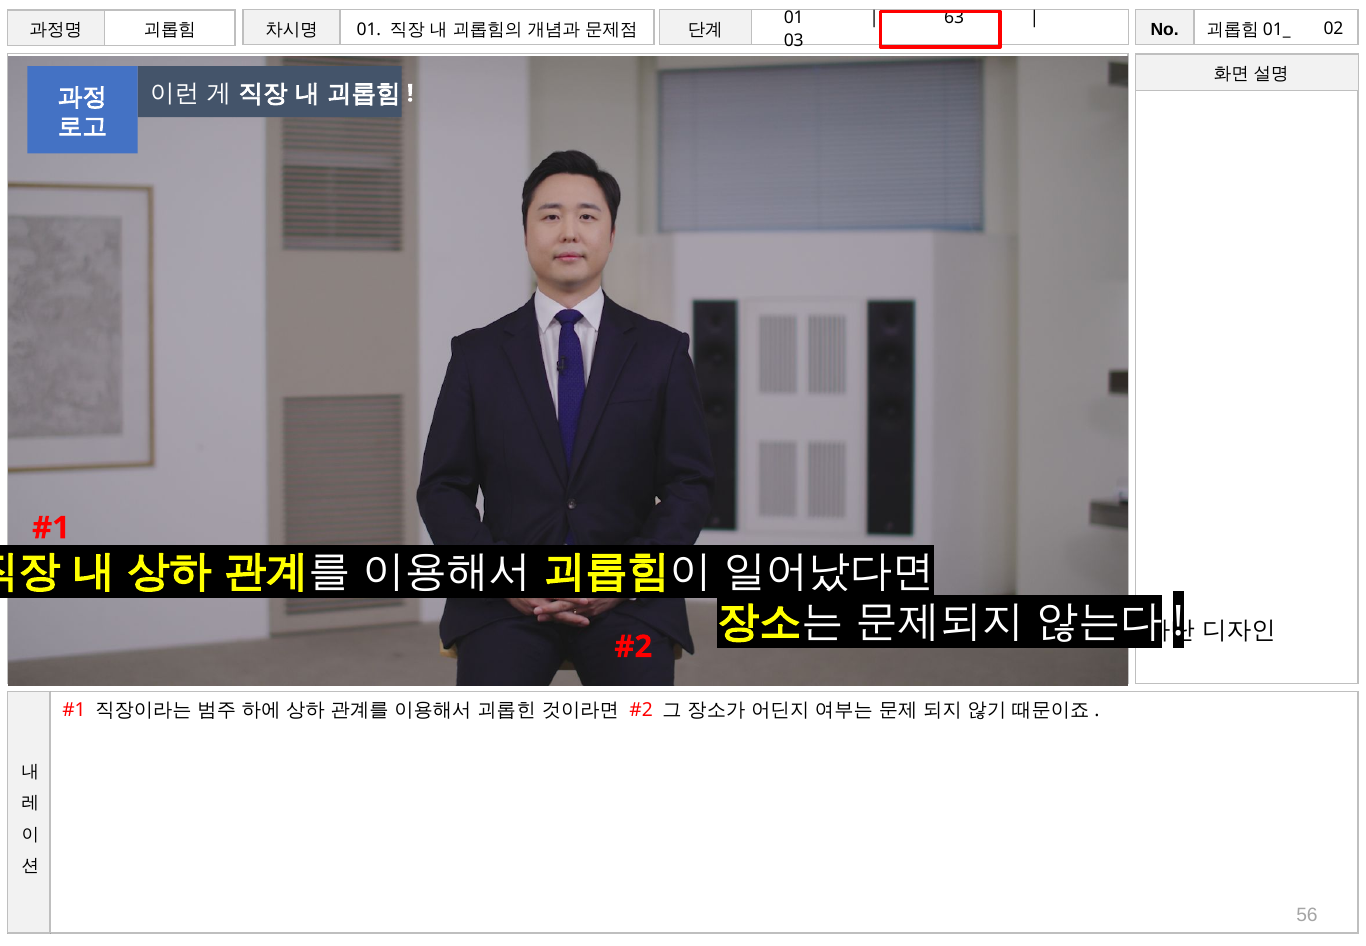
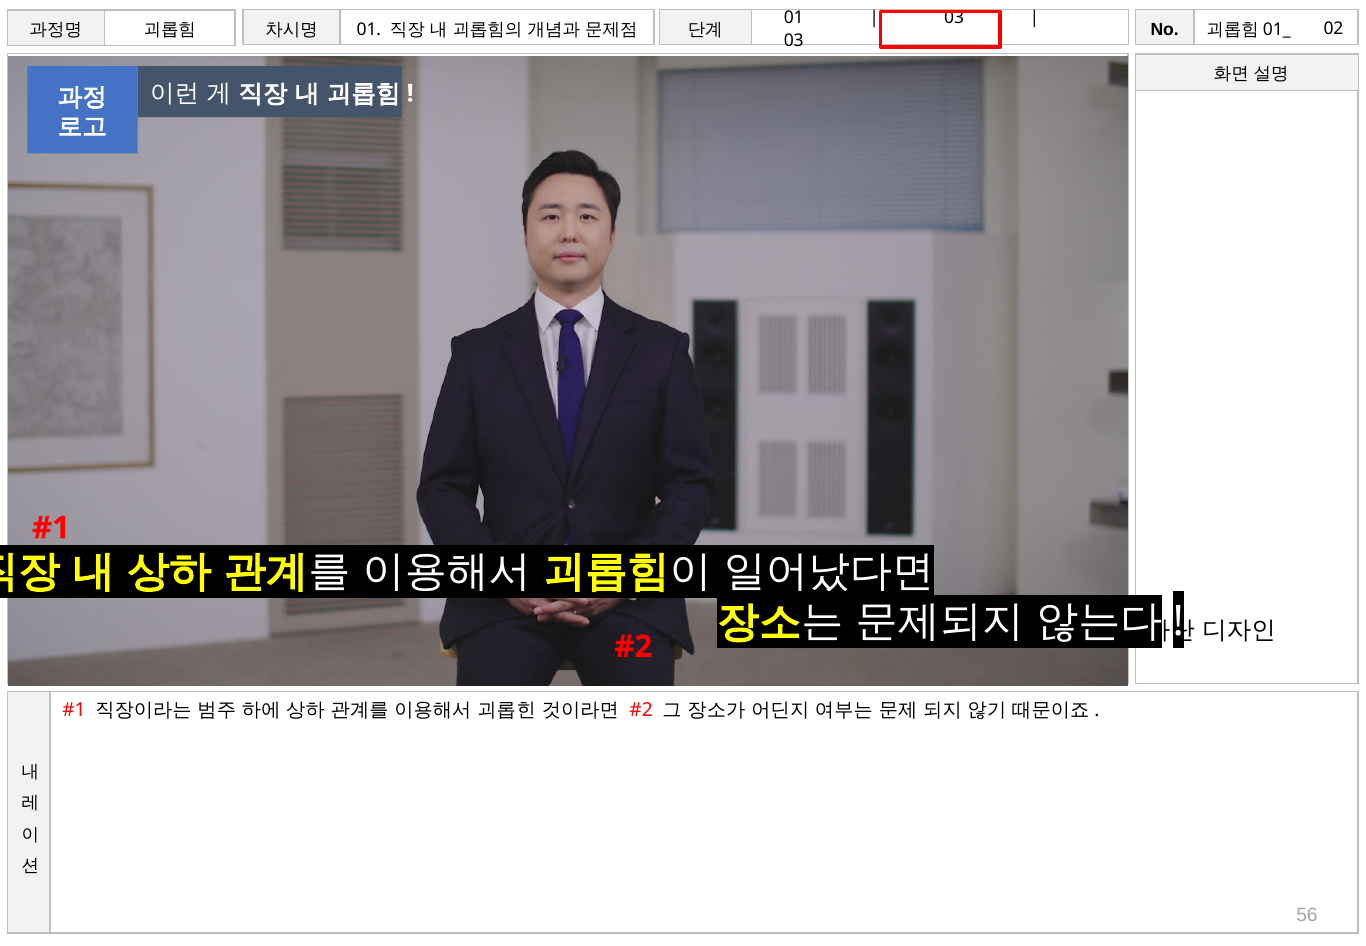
63: 63 -> 03 (954, 18)
